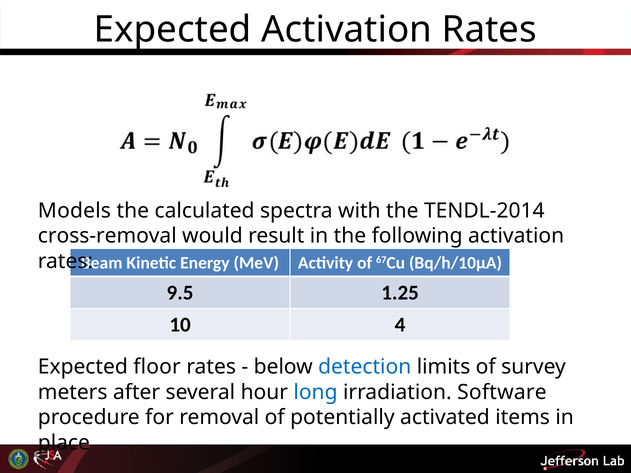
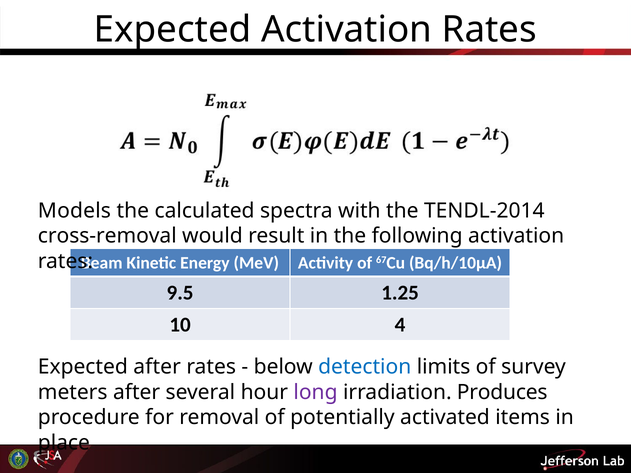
Expected floor: floor -> after (157, 367)
long colour: blue -> purple (316, 392)
Software: Software -> Produces (502, 392)
